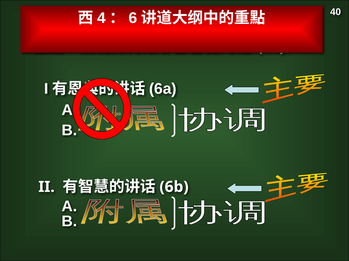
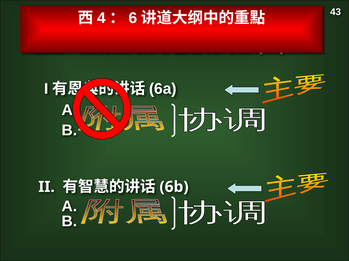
40: 40 -> 43 (336, 12)
